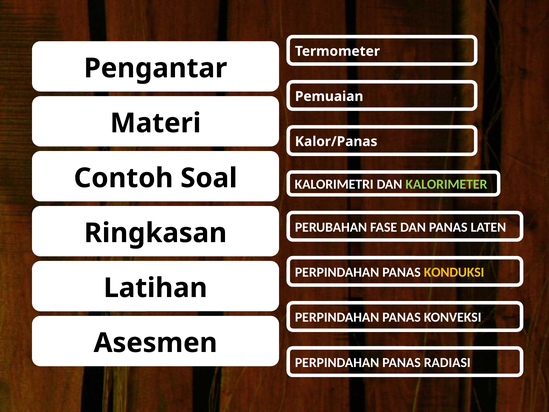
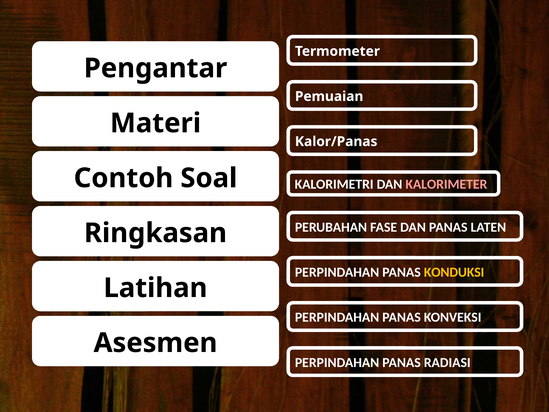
KALORIMETER colour: light green -> pink (446, 184)
